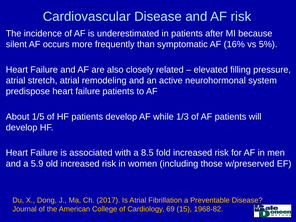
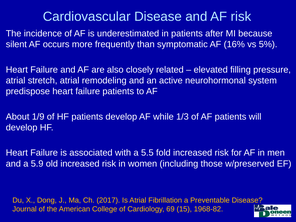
1/5: 1/5 -> 1/9 (38, 117)
8.5: 8.5 -> 5.5 (147, 153)
